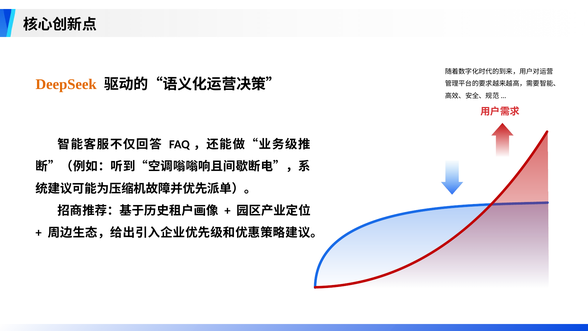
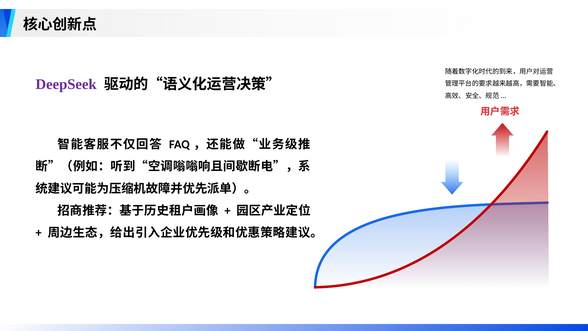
DeepSeek colour: orange -> purple (66, 84)
